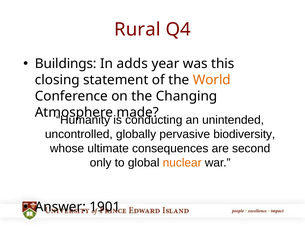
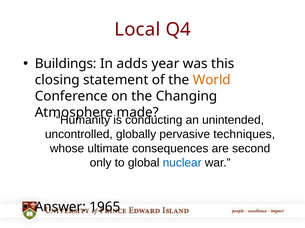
Rural: Rural -> Local (137, 30)
biodiversity: biodiversity -> techniques (244, 135)
nuclear colour: orange -> blue (182, 163)
1901: 1901 -> 1965 (105, 208)
